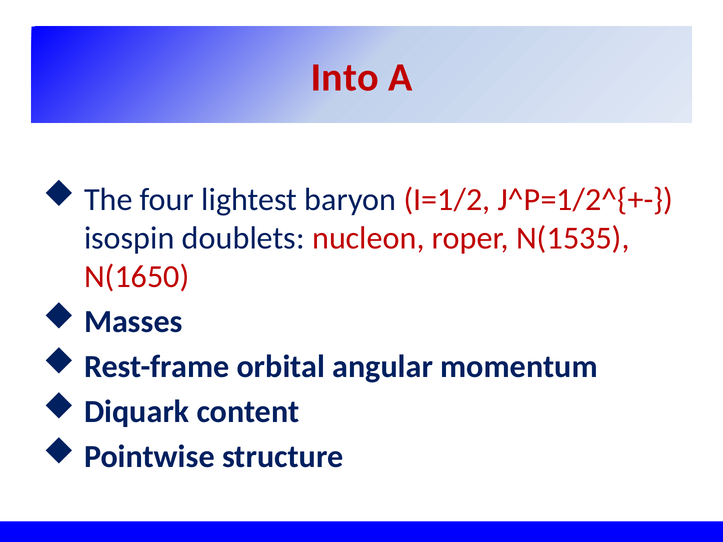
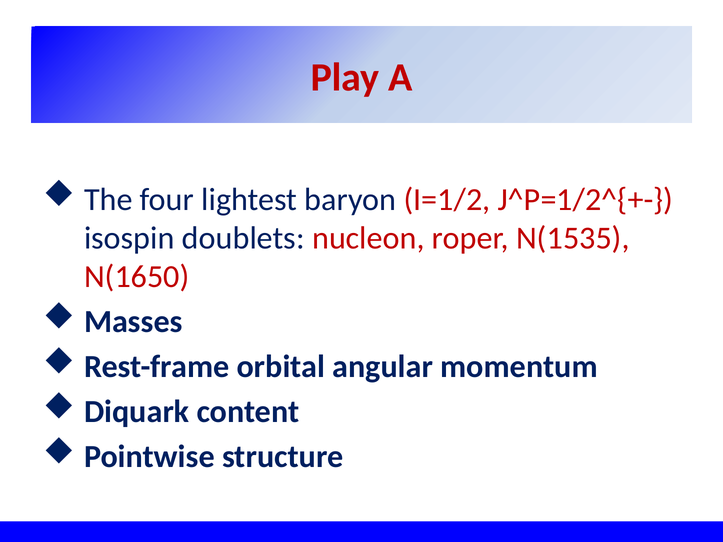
Into: Into -> Play (345, 77)
